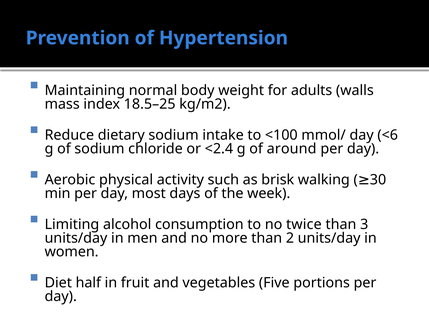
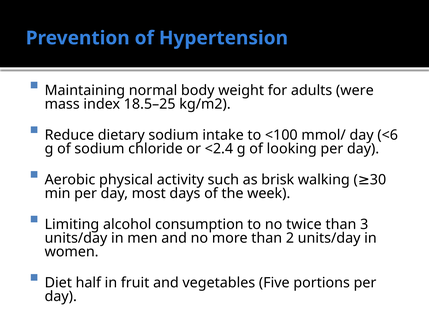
walls: walls -> were (355, 90)
around: around -> looking (292, 149)
